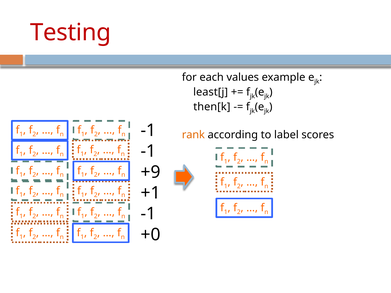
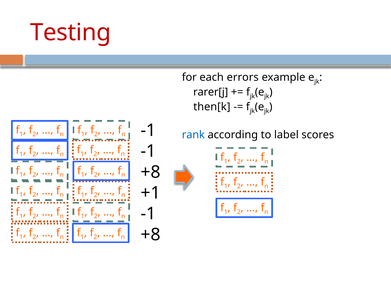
values: values -> errors (243, 77)
least[j: least[j -> rarer[j (211, 92)
rank colour: orange -> blue (193, 135)
+9: +9 -> +8 (151, 172)
+0: +0 -> +8 (151, 235)
